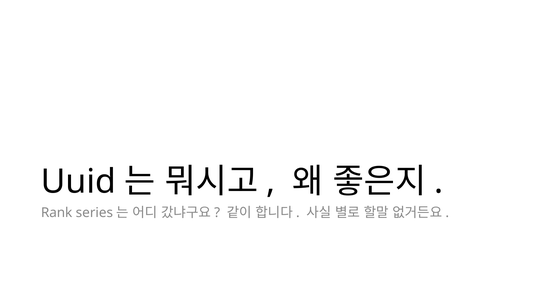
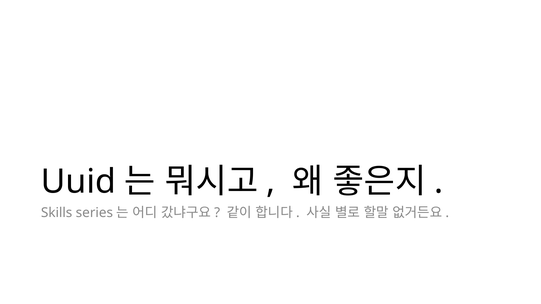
Rank: Rank -> Skills (57, 213)
